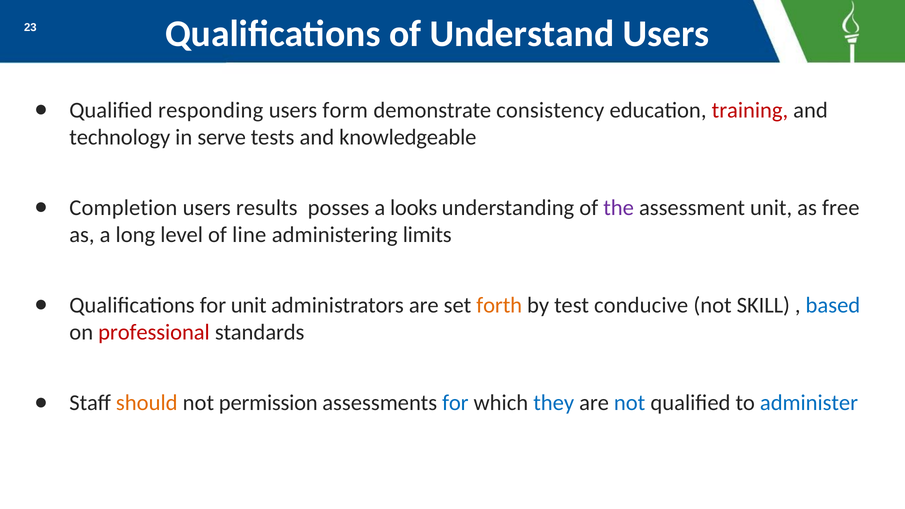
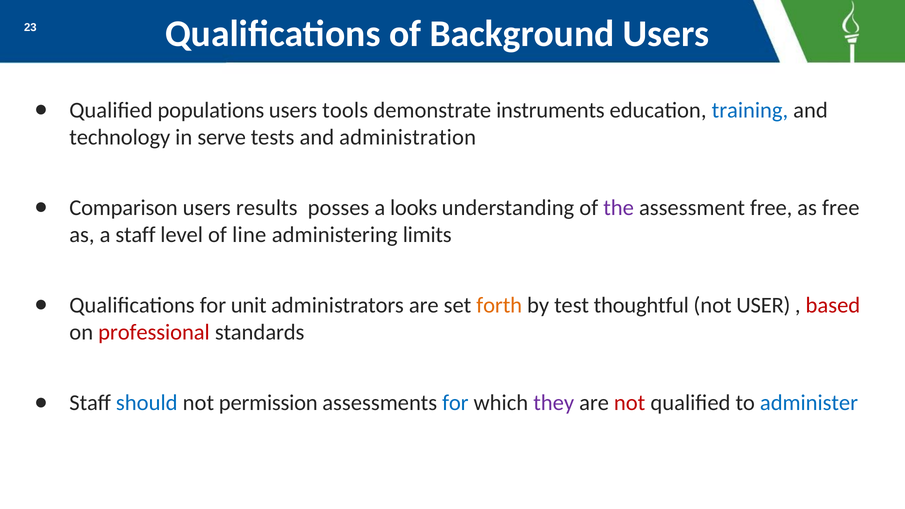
Understand: Understand -> Background (522, 34)
responding: responding -> populations (211, 110)
form: form -> tools (345, 110)
consistency: consistency -> instruments (550, 110)
training colour: red -> blue (750, 110)
knowledgeable: knowledgeable -> administration (408, 137)
Completion: Completion -> Comparison (124, 208)
assessment unit: unit -> free (771, 208)
a long: long -> staff (136, 235)
conducive: conducive -> thoughtful (641, 305)
SKILL: SKILL -> USER (763, 305)
based colour: blue -> red (833, 305)
should colour: orange -> blue (147, 403)
they colour: blue -> purple (554, 403)
not colour: blue -> red (630, 403)
